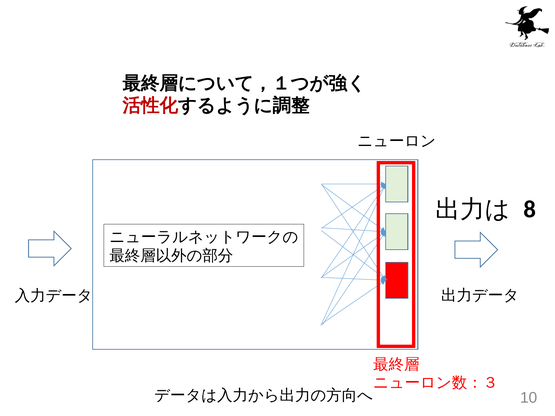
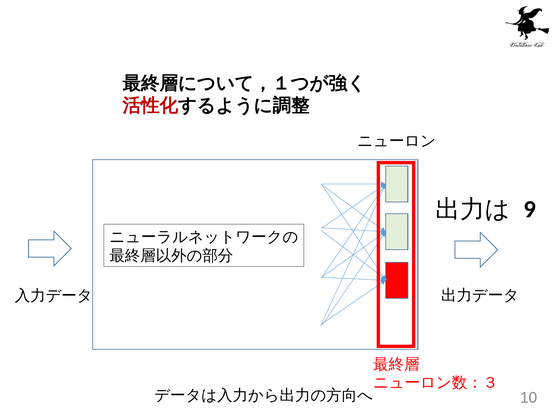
8: 8 -> 9 (530, 209)
